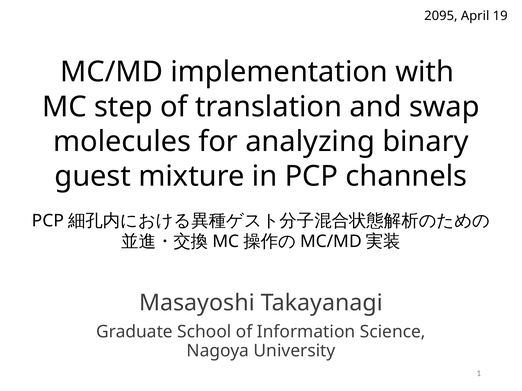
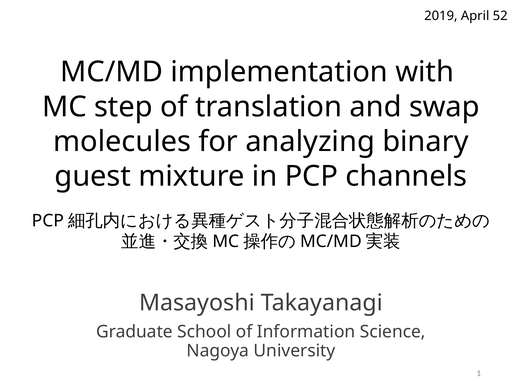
2095: 2095 -> 2019 (441, 16)
19: 19 -> 52 (500, 16)
